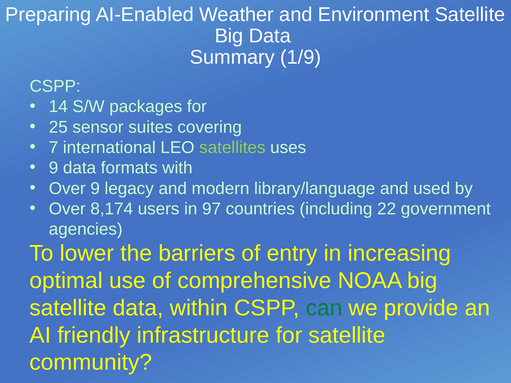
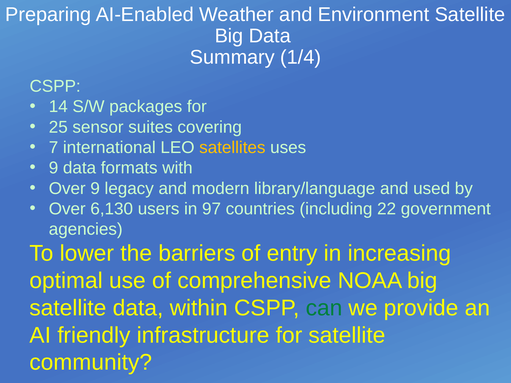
1/9: 1/9 -> 1/4 (301, 57)
satellites colour: light green -> yellow (232, 148)
8,174: 8,174 -> 6,130 (112, 209)
